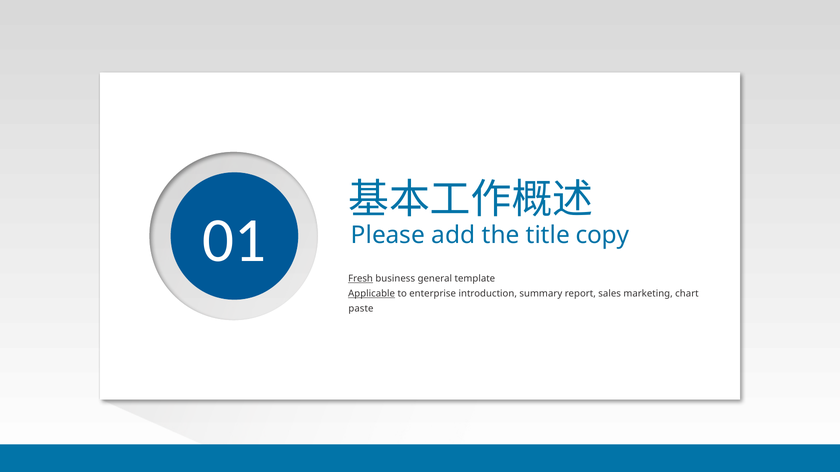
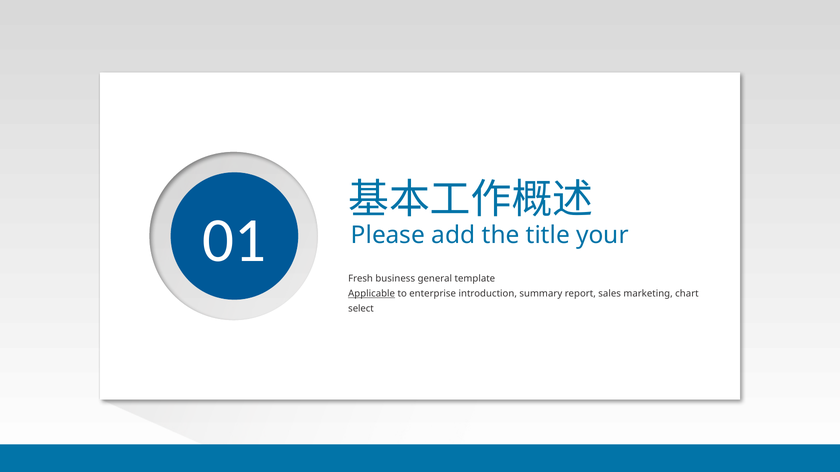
copy: copy -> your (602, 235)
Fresh underline: present -> none (361, 279)
paste: paste -> select (361, 309)
